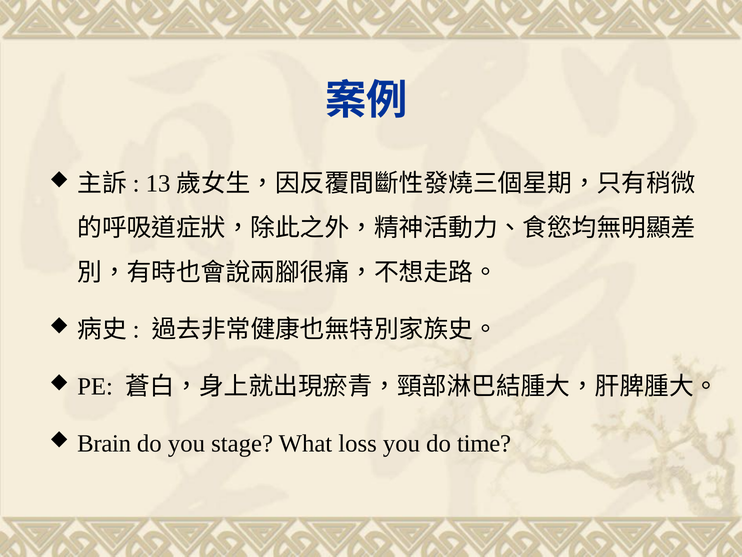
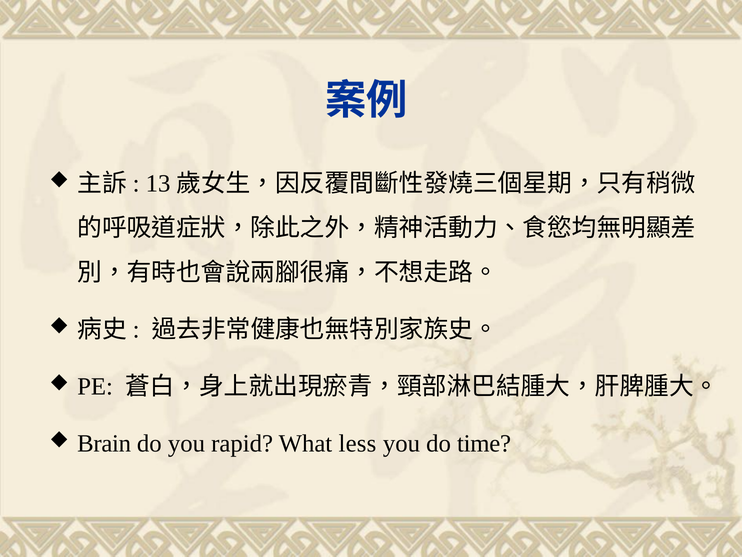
stage: stage -> rapid (242, 443)
loss: loss -> less (357, 443)
